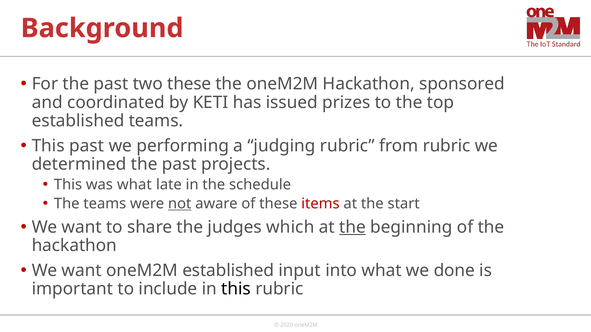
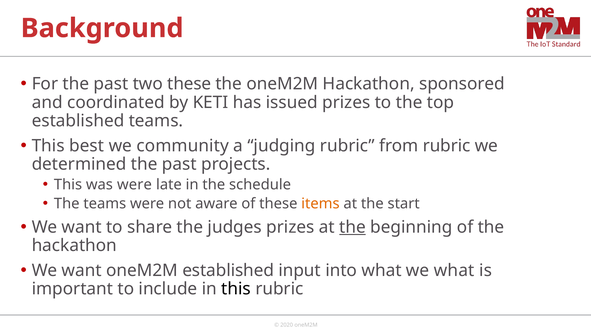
This past: past -> best (87, 146)
performing: performing -> community (183, 146)
was what: what -> were (134, 185)
not underline: present -> none (180, 204)
items colour: red -> orange (320, 204)
judges which: which -> prizes (290, 227)
we done: done -> what (454, 271)
